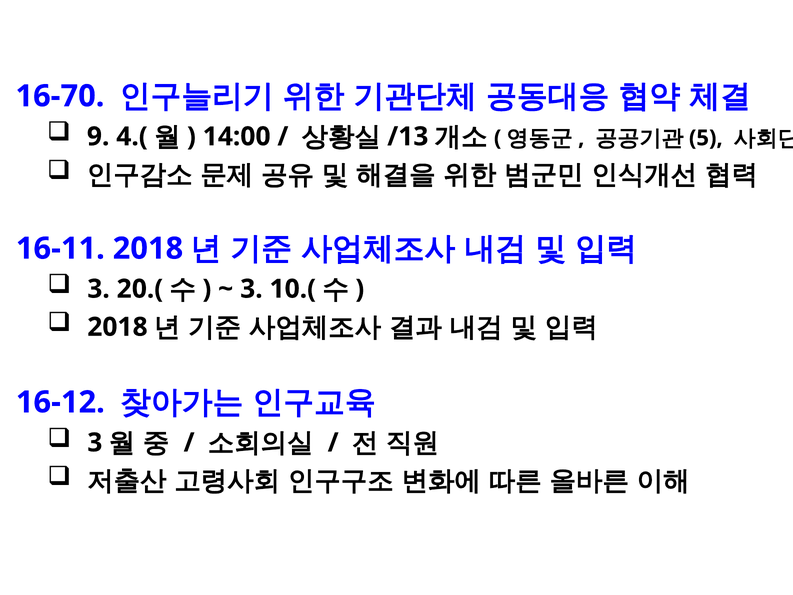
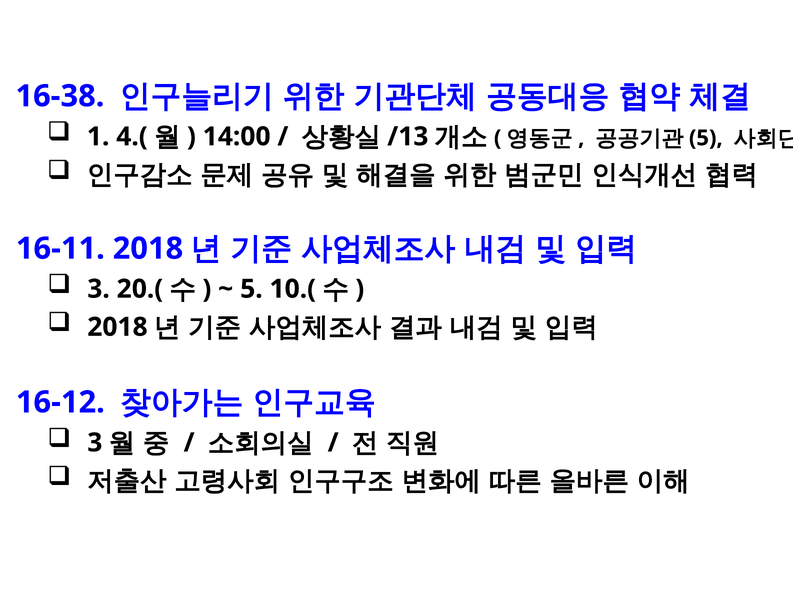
16-70: 16-70 -> 16-38 (60, 96)
9: 9 -> 1 (98, 136)
3: 3 -> 5 (251, 289)
